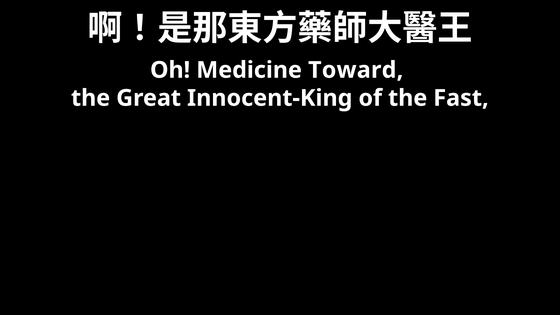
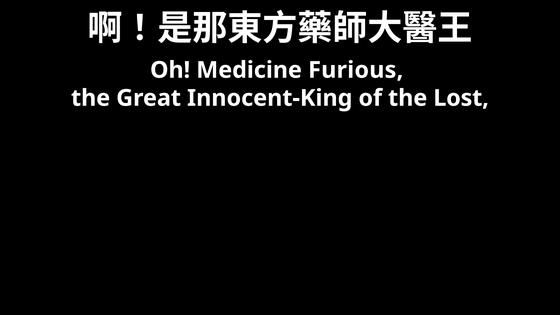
Toward: Toward -> Furious (356, 70)
Fast: Fast -> Lost (461, 98)
